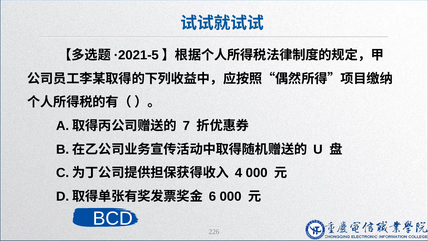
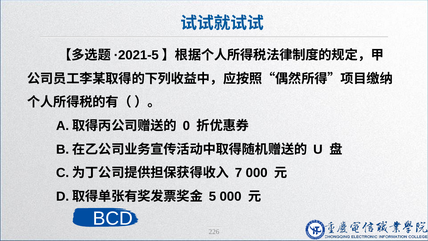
7: 7 -> 0 (186, 126)
4: 4 -> 7 (239, 173)
6: 6 -> 5 (212, 196)
